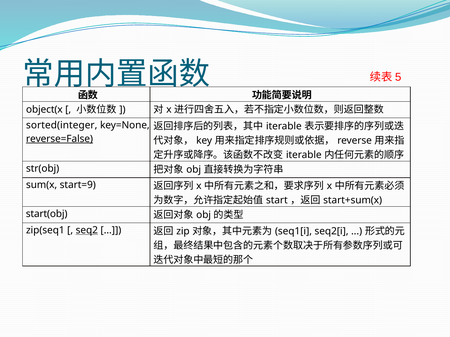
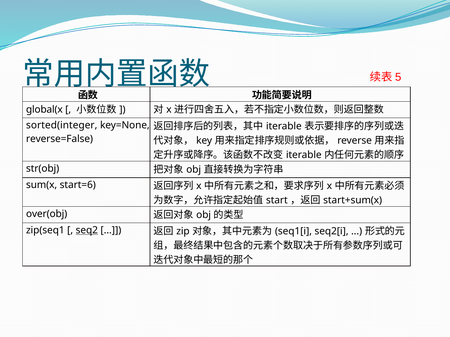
object(x: object(x -> global(x (44, 110)
reverse=False underline: present -> none (59, 139)
start=9: start=9 -> start=6 (78, 185)
start(obj: start(obj -> over(obj (47, 214)
